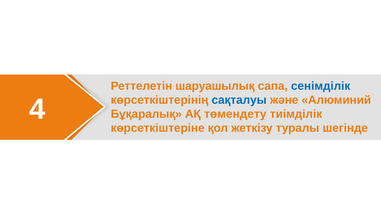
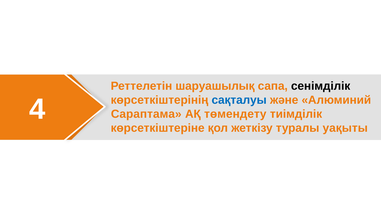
сенімділік colour: blue -> black (321, 86)
Бұқаралық: Бұқаралық -> Сараптама (146, 114)
шегінде: шегінде -> уақыты (345, 128)
